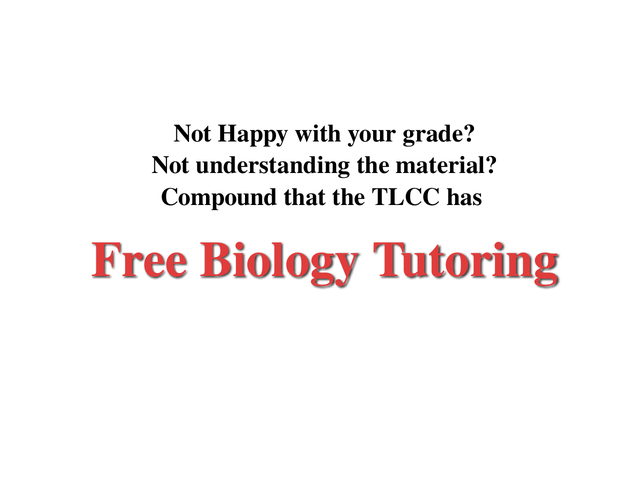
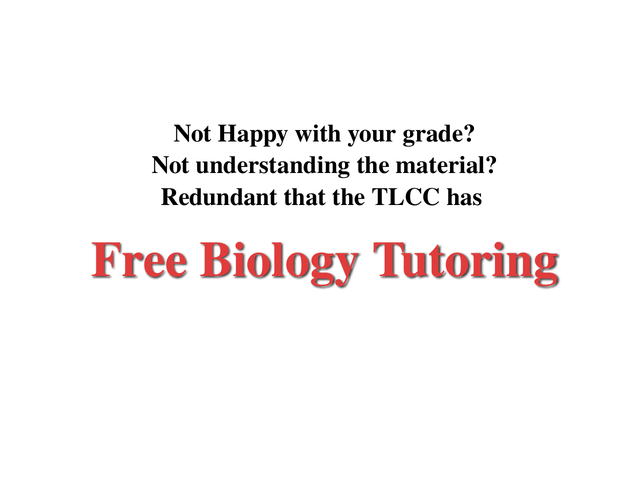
Compound: Compound -> Redundant (219, 197)
